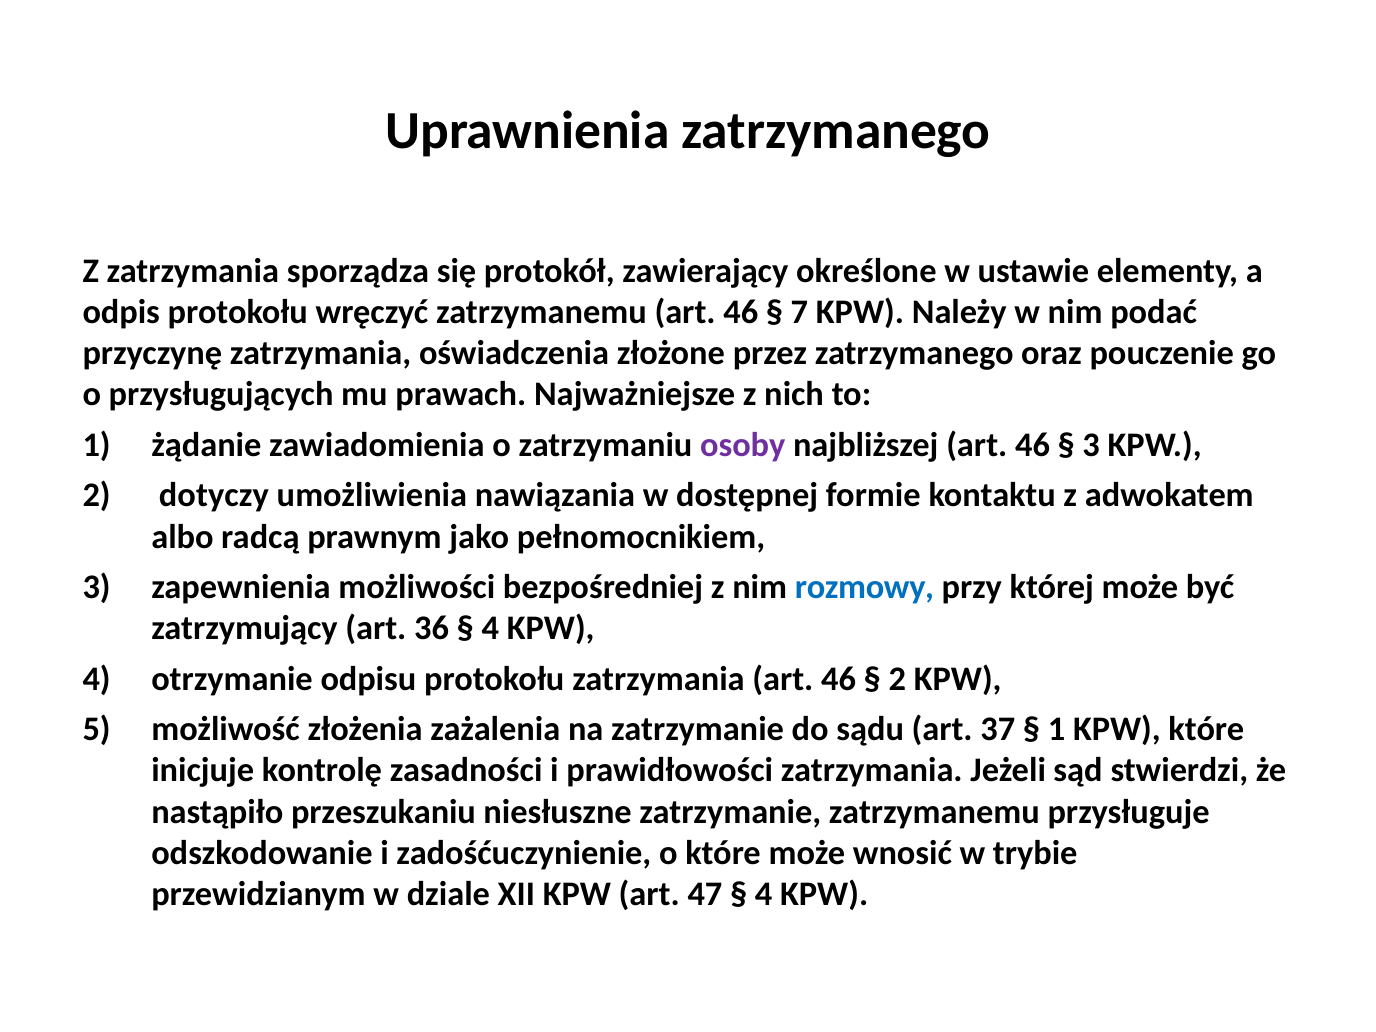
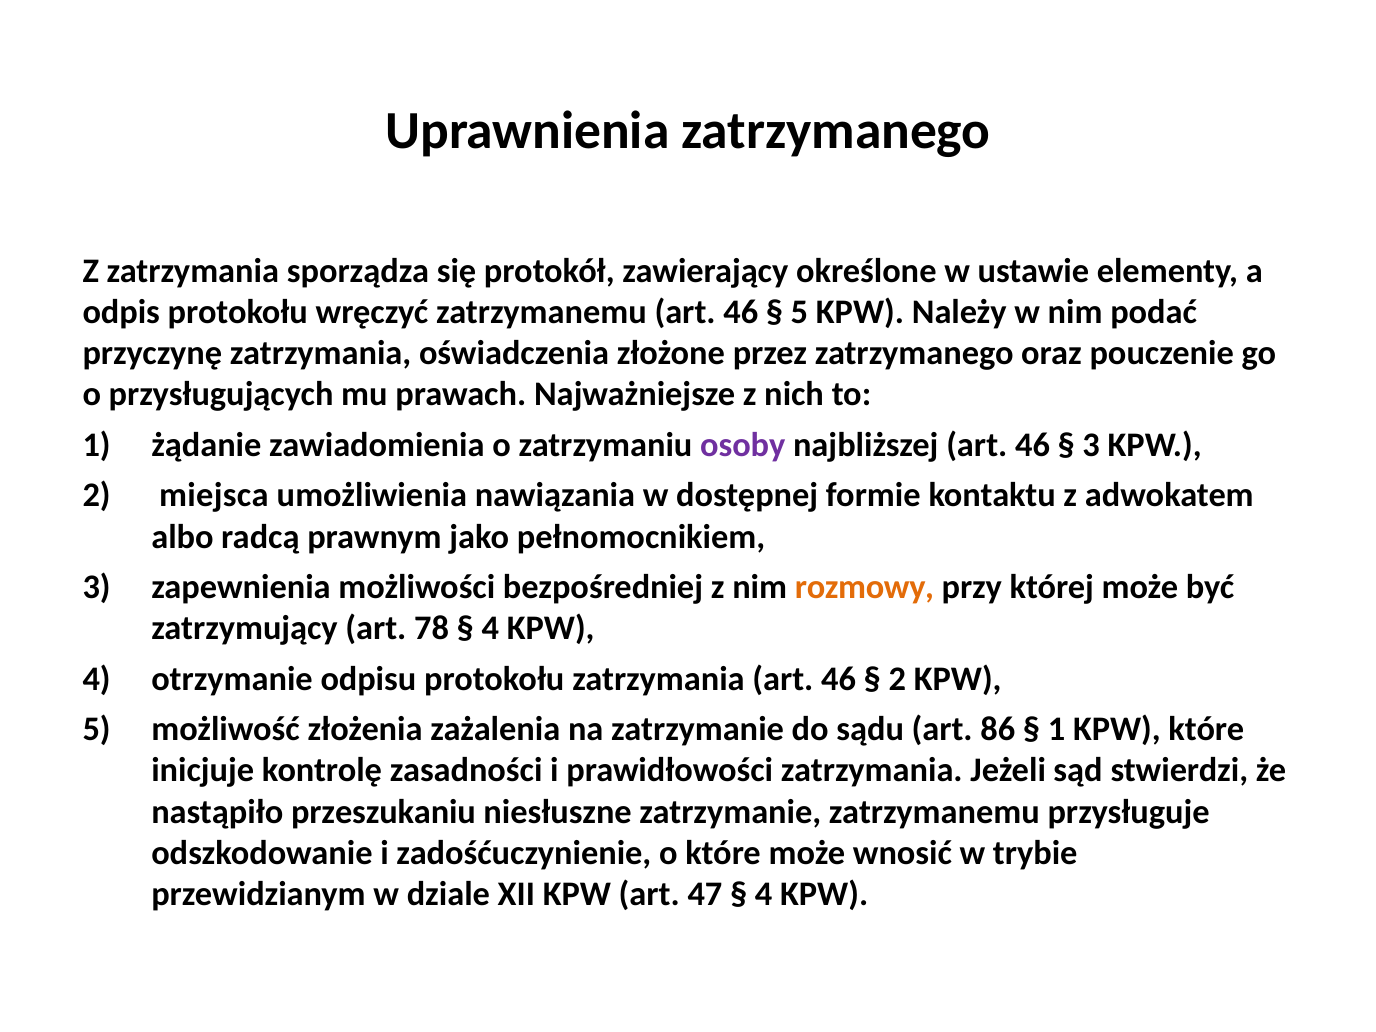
7: 7 -> 5 (799, 312)
dotyczy: dotyczy -> miejsca (214, 495)
rozmowy colour: blue -> orange (864, 587)
36: 36 -> 78 (432, 628)
37: 37 -> 86 (998, 729)
